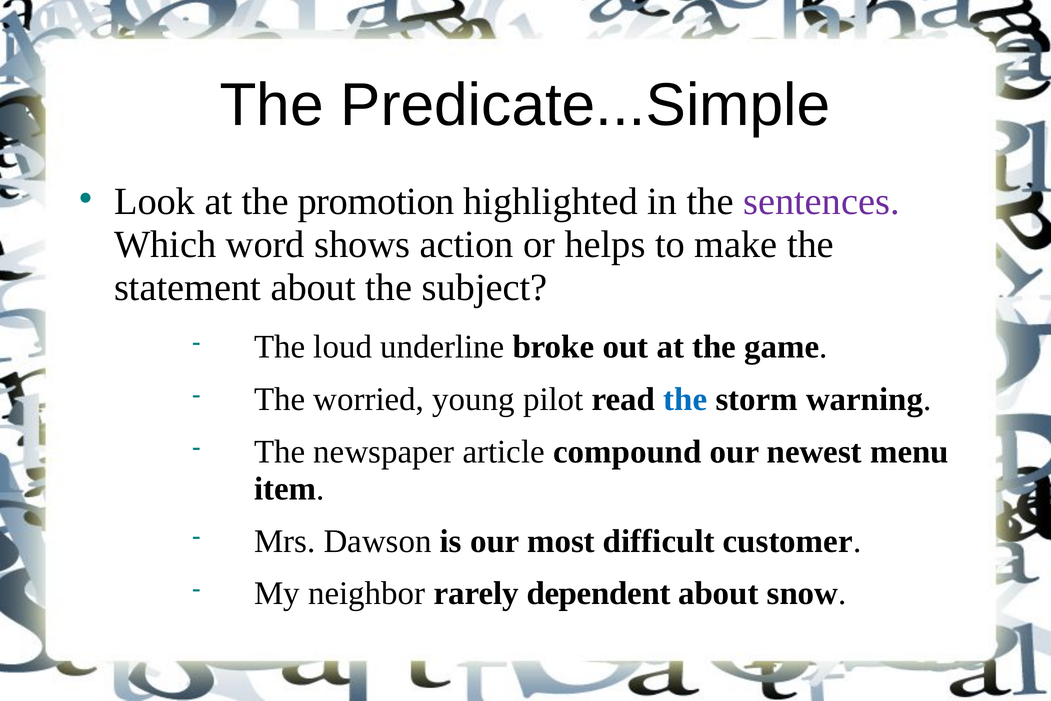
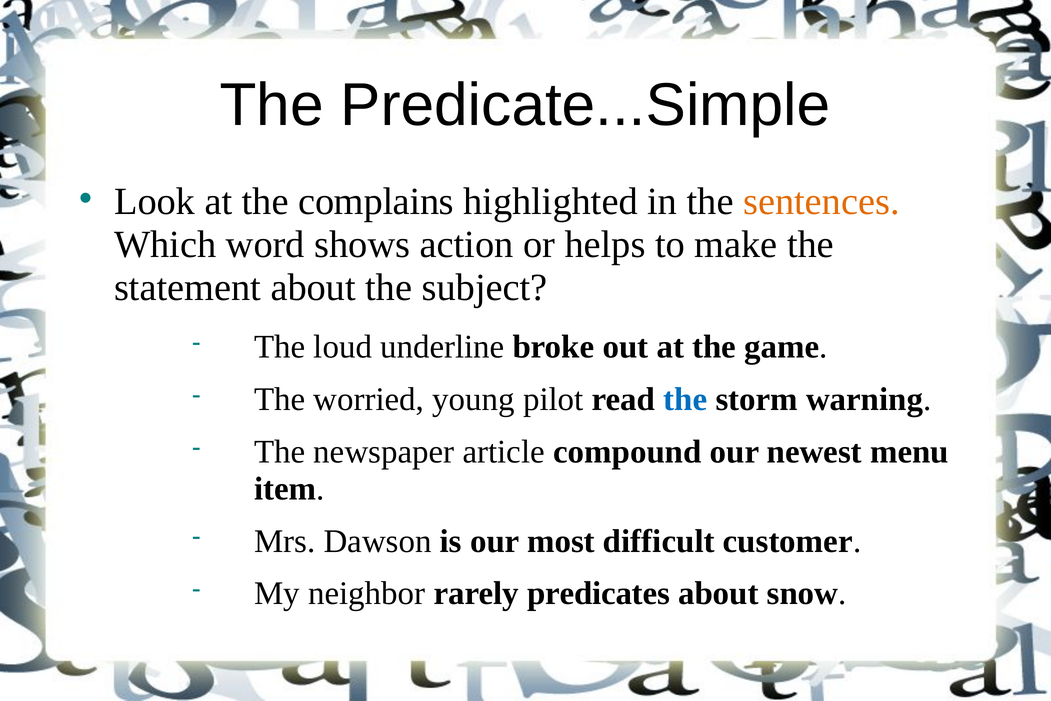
promotion: promotion -> complains (376, 202)
sentences colour: purple -> orange (821, 202)
dependent: dependent -> predicates (599, 593)
